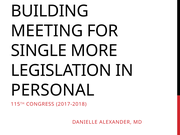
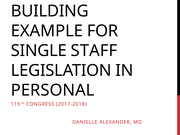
MEETING: MEETING -> EXAMPLE (47, 31)
MORE: MORE -> STAFF (94, 51)
